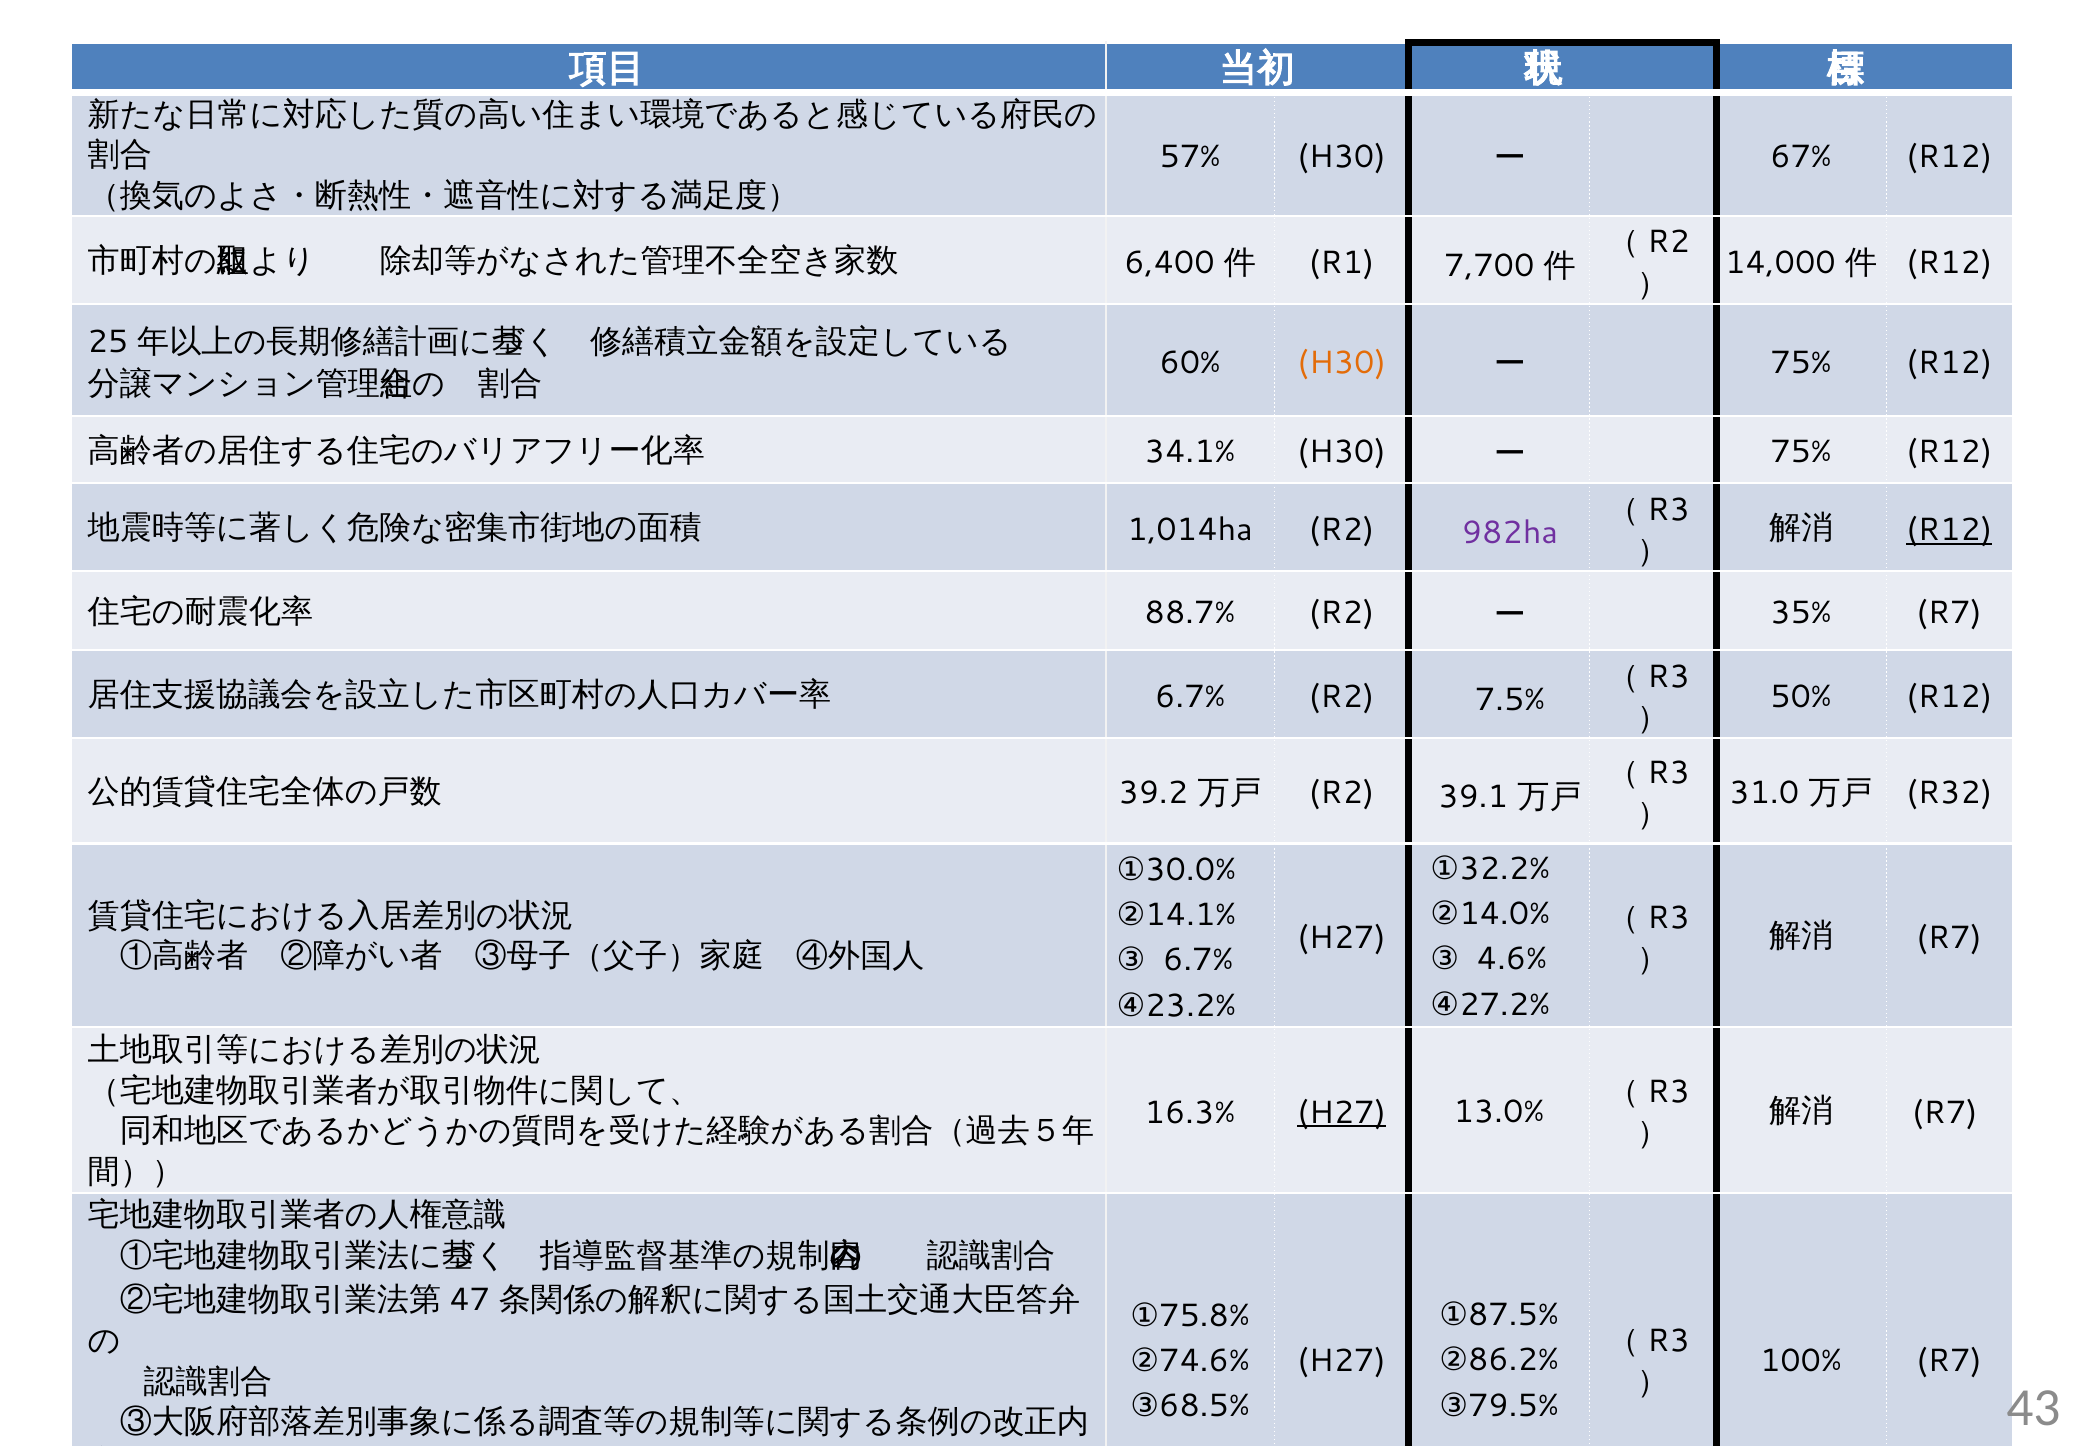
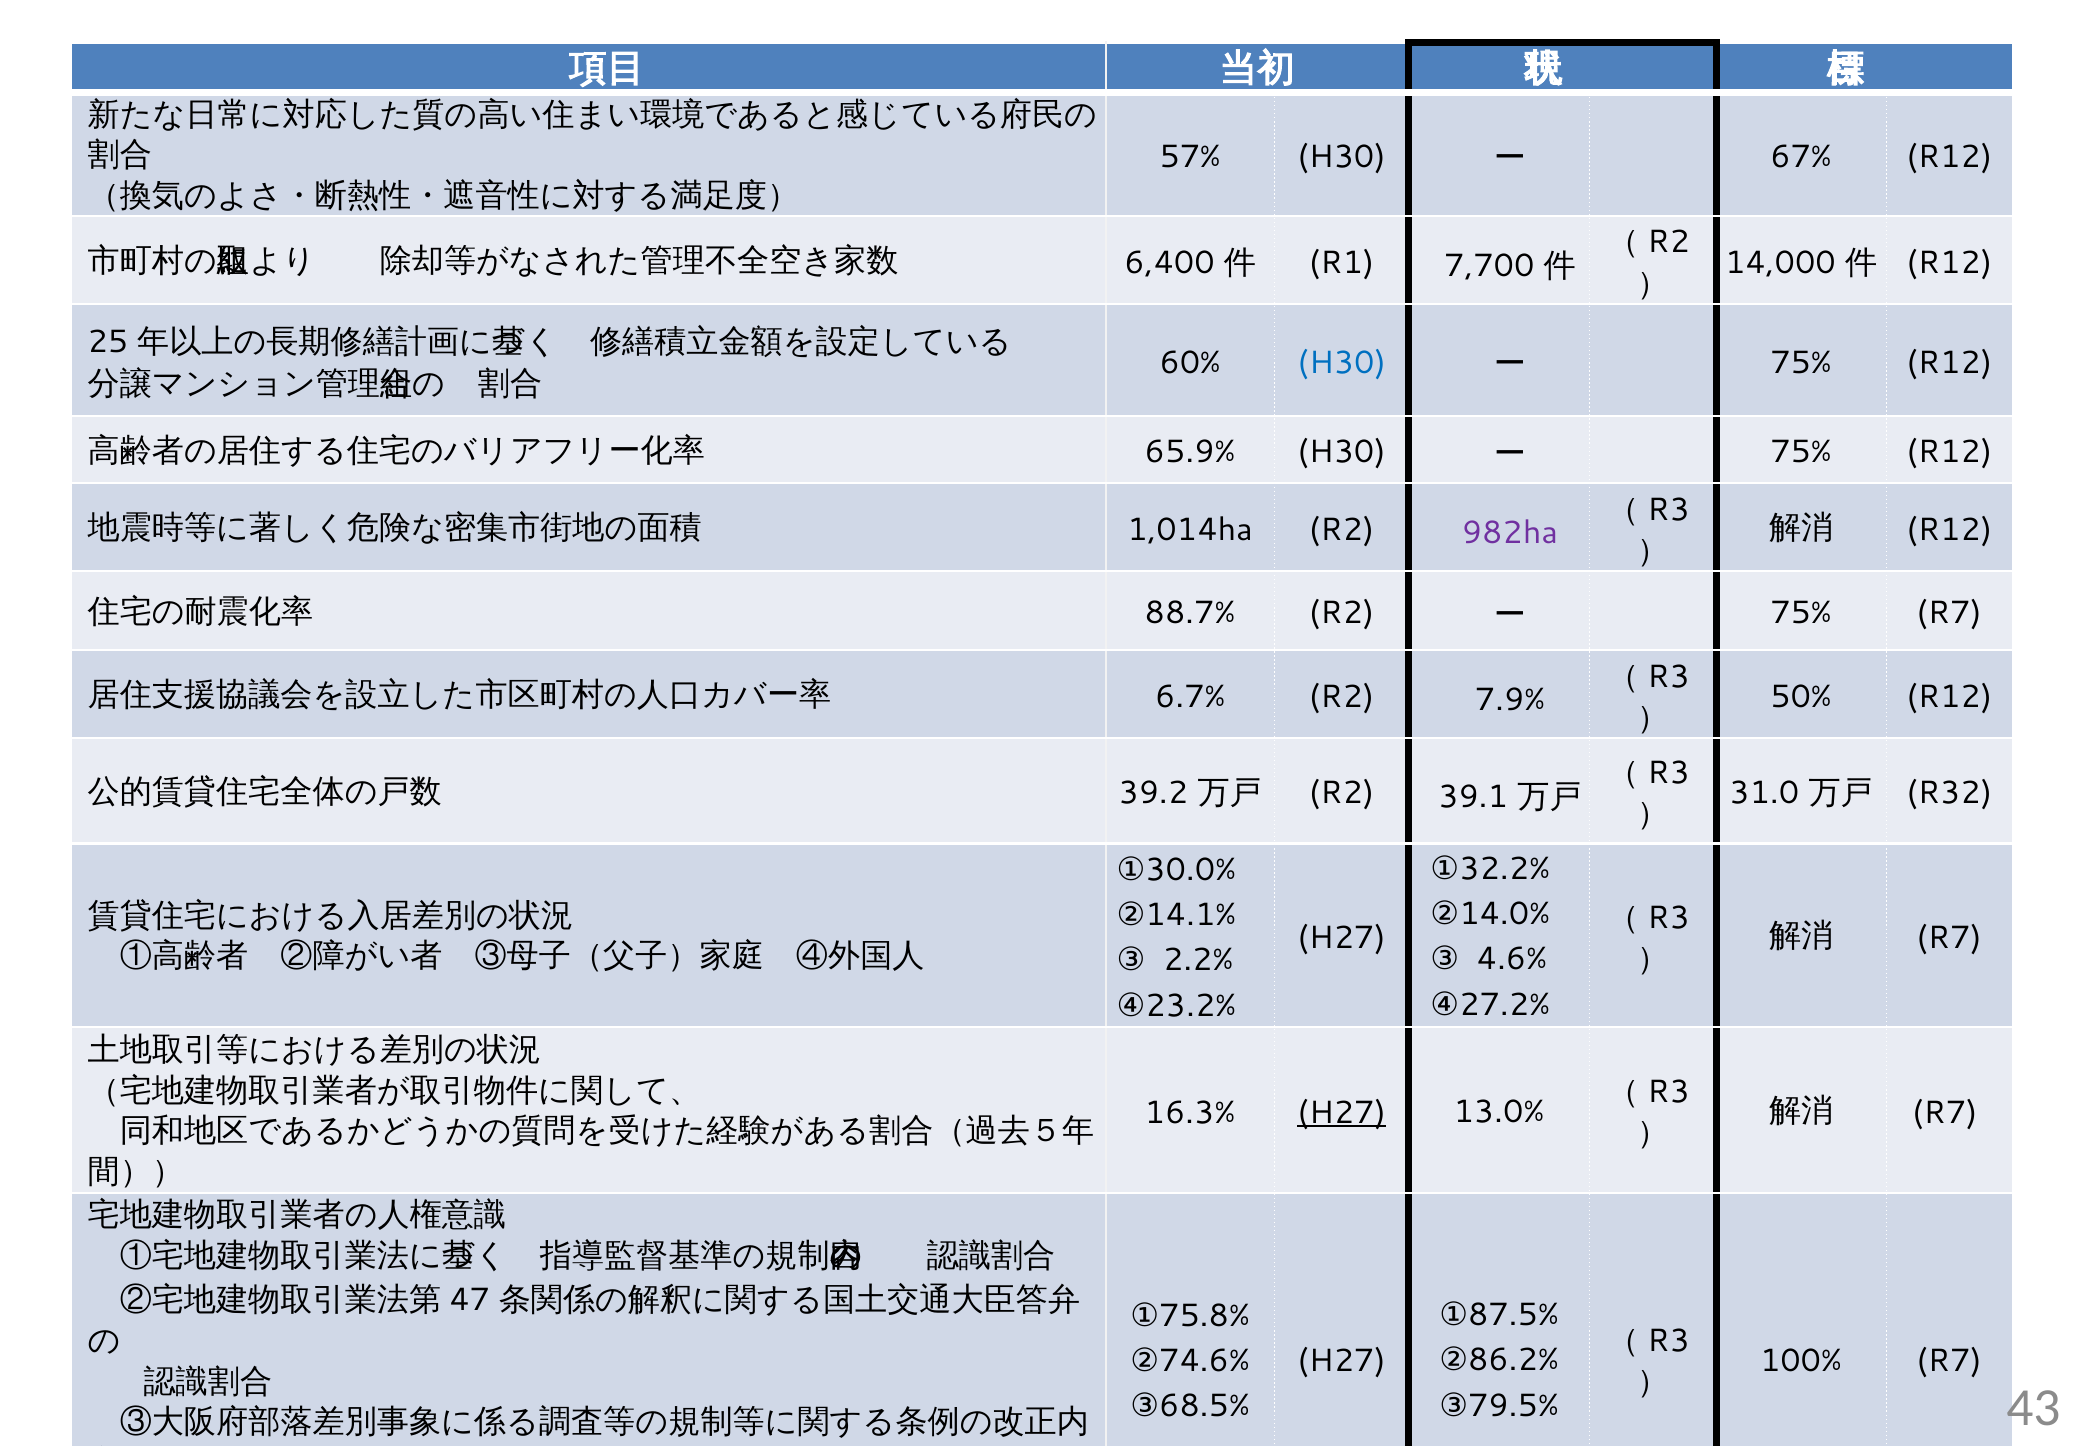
H30 colour: orange -> blue (1342, 363)
34.1%: 34.1% -> 65.9% (1190, 452)
R12 underline: present -> none (1949, 530)
35%: 35% -> 75% (1801, 613)
7.5%: 7.5% -> 7.9% (1510, 700)
6.7%: 6.7% -> 2.2% (1198, 961)
